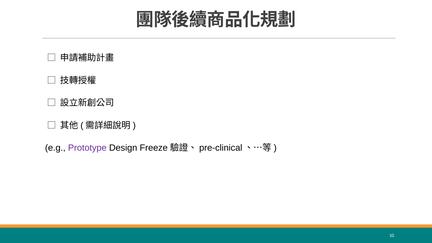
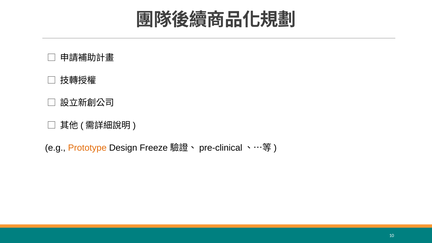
Prototype colour: purple -> orange (87, 148)
